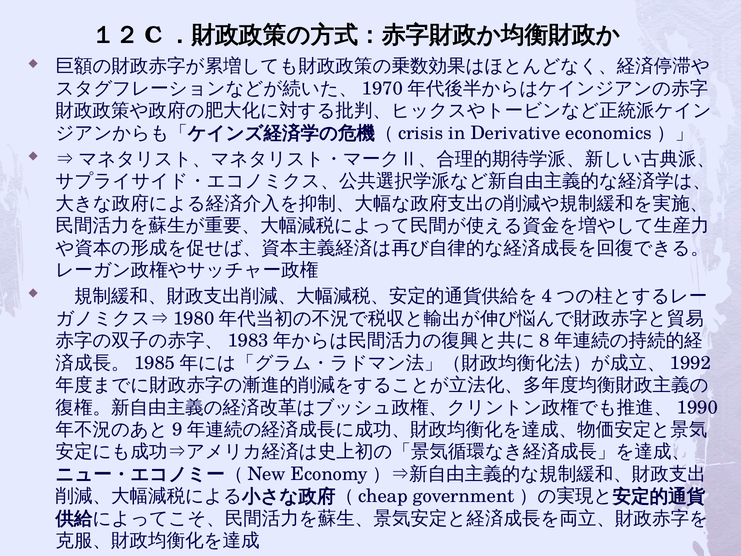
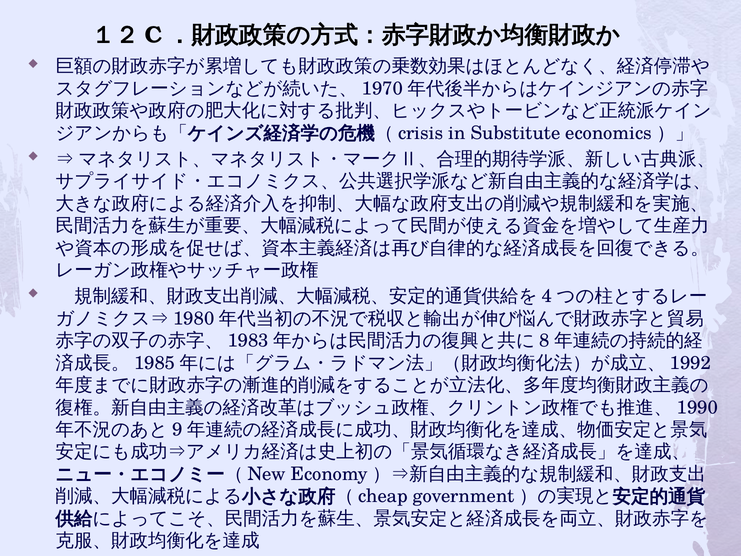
Derivative: Derivative -> Substitute (515, 133)
